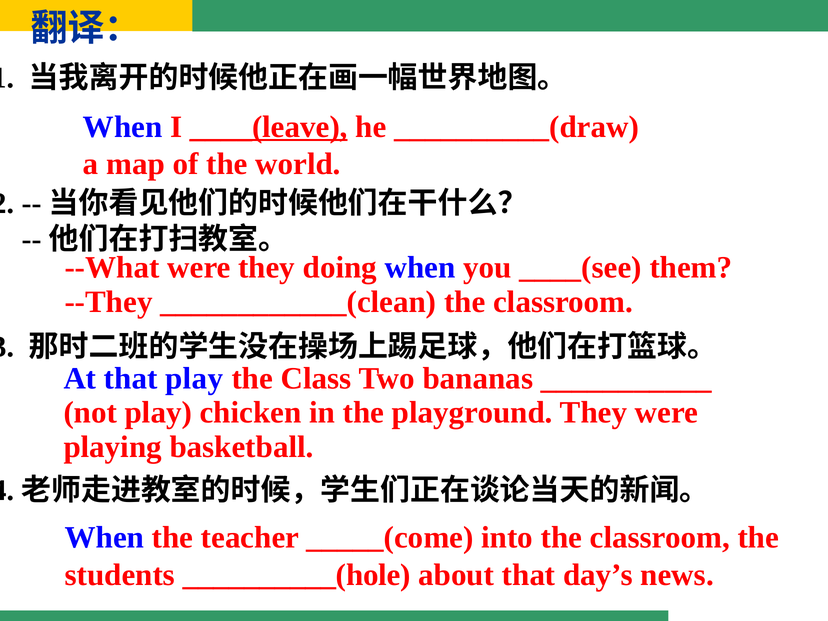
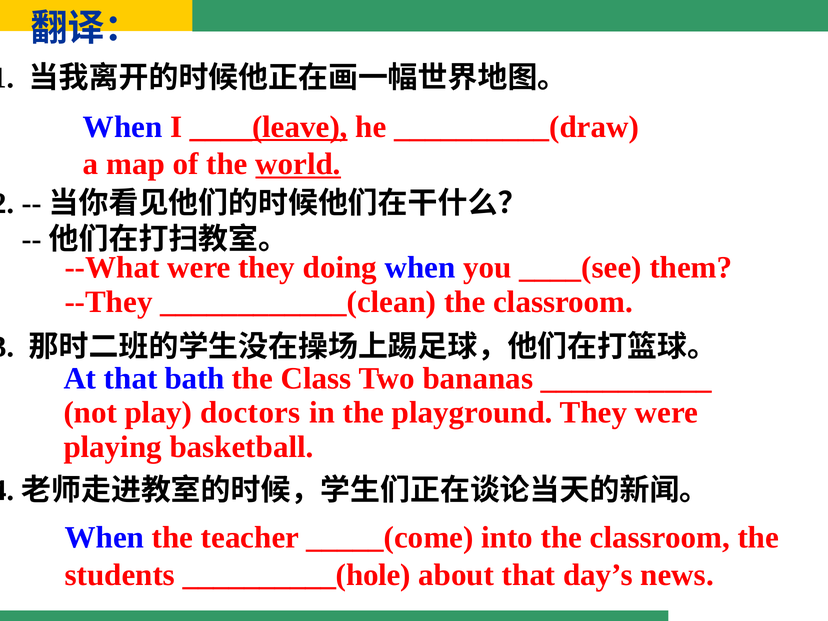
world underline: none -> present (298, 164)
that play: play -> bath (195, 378)
chicken: chicken -> doctors (250, 413)
